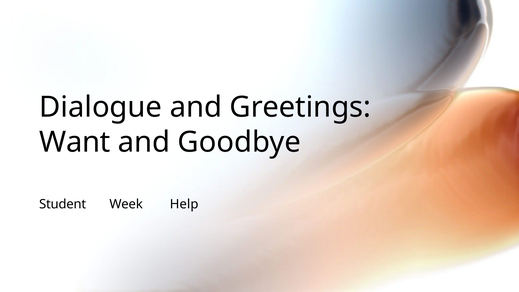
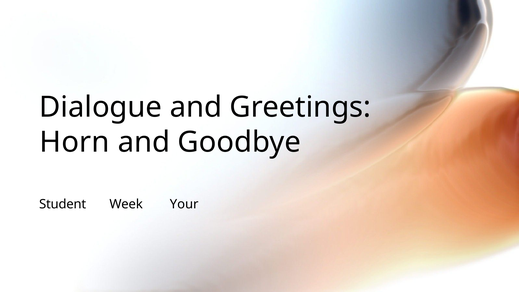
Want: Want -> Horn (75, 142)
Help: Help -> Your (184, 204)
